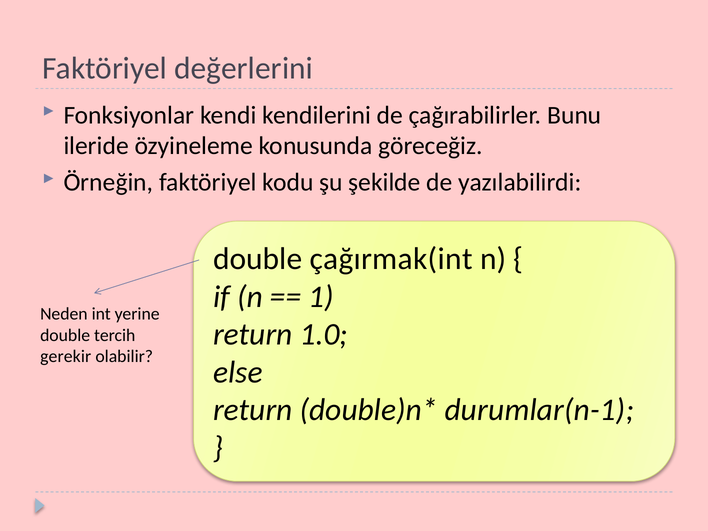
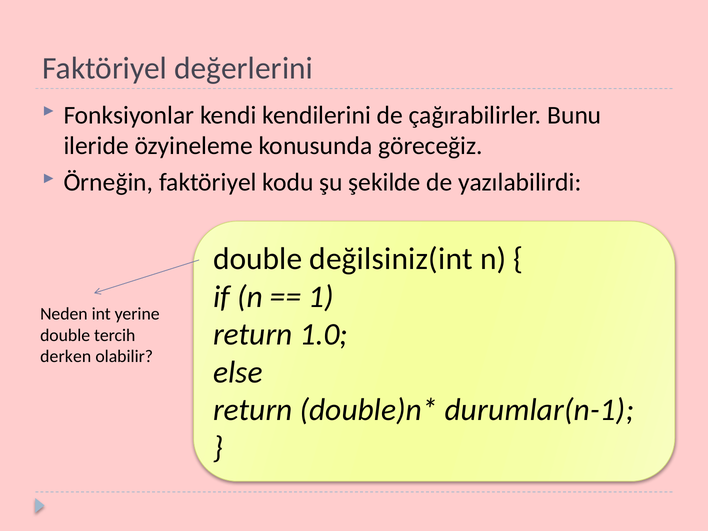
çağırmak(int: çağırmak(int -> değilsiniz(int (391, 259)
gerekir: gerekir -> derken (66, 356)
